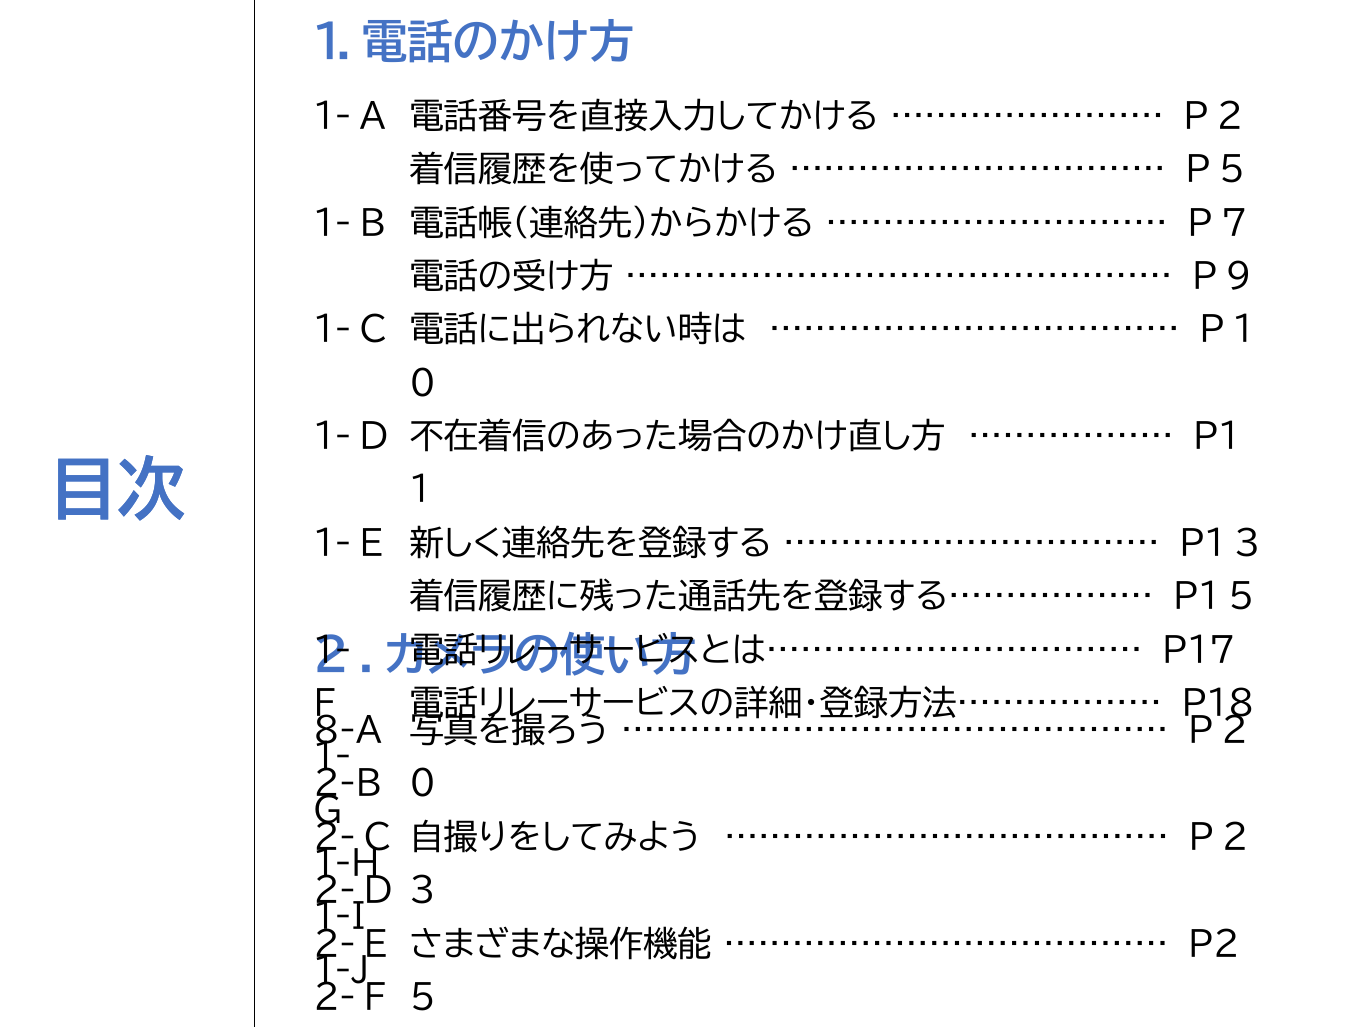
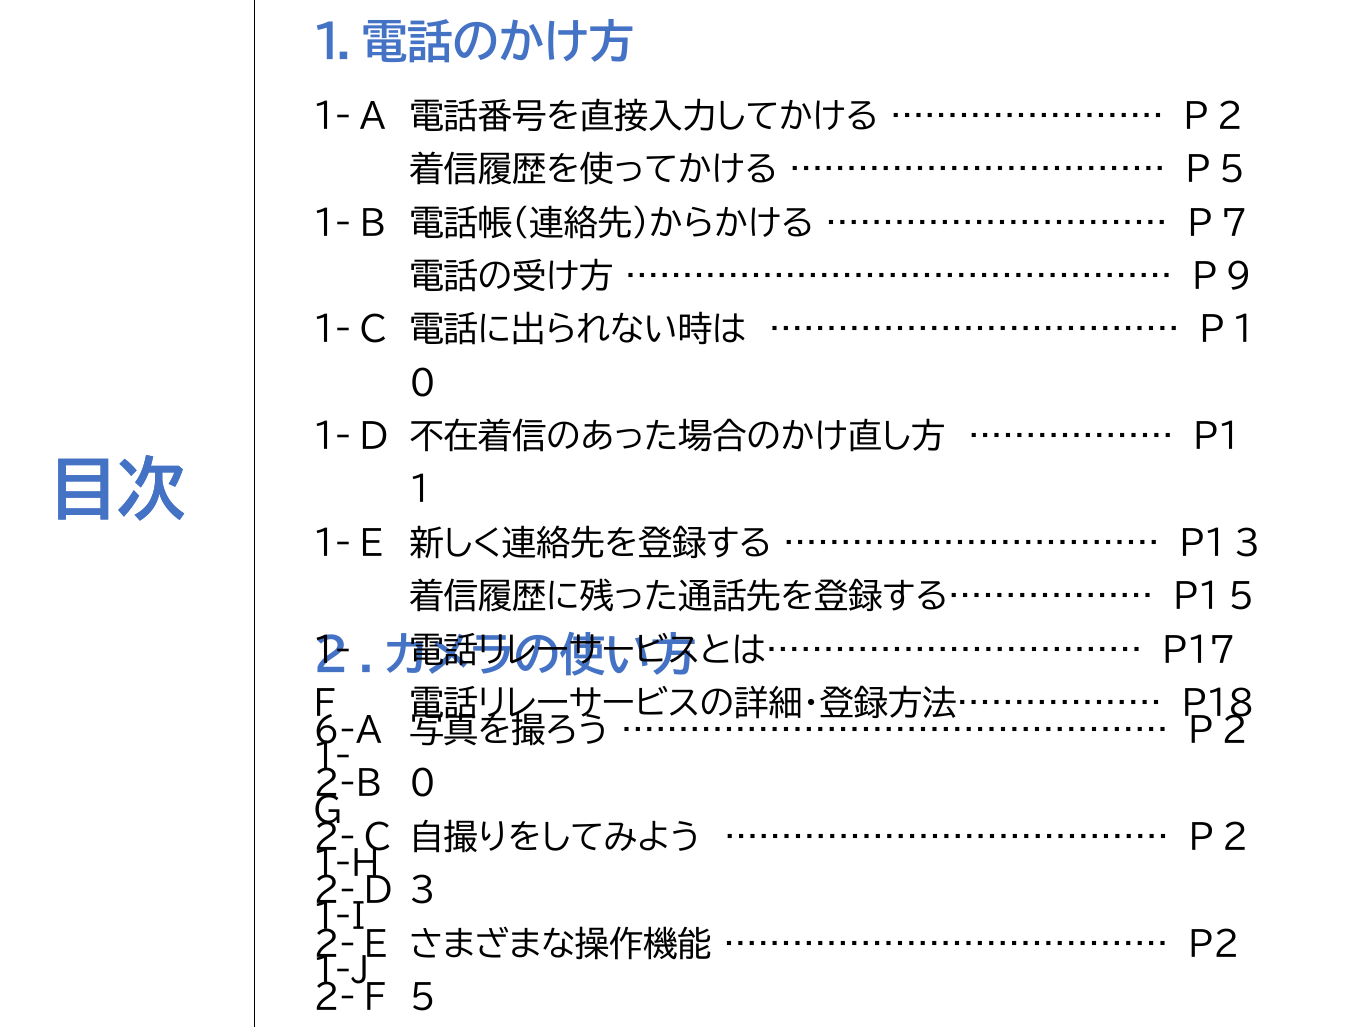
8-A: 8-A -> 6-A (348, 731)
